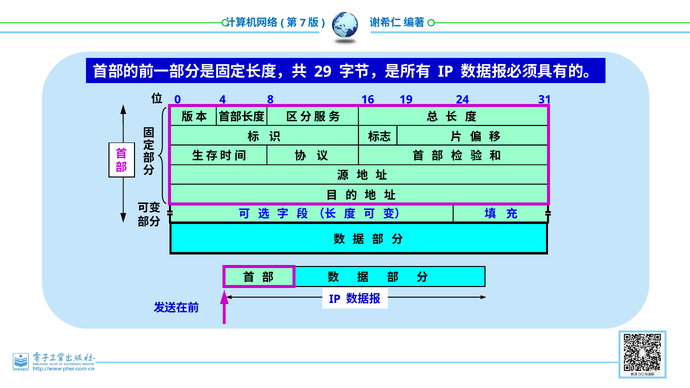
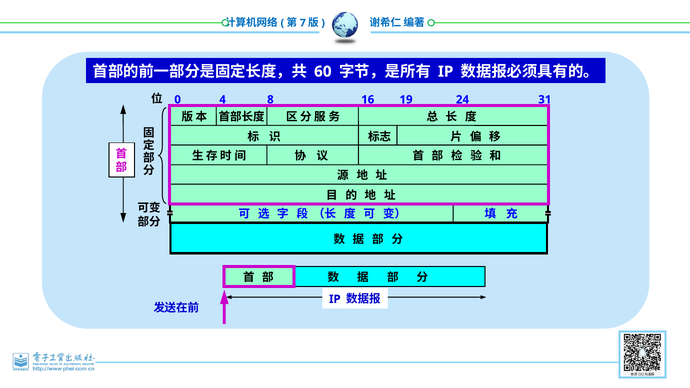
29: 29 -> 60 (323, 72)
